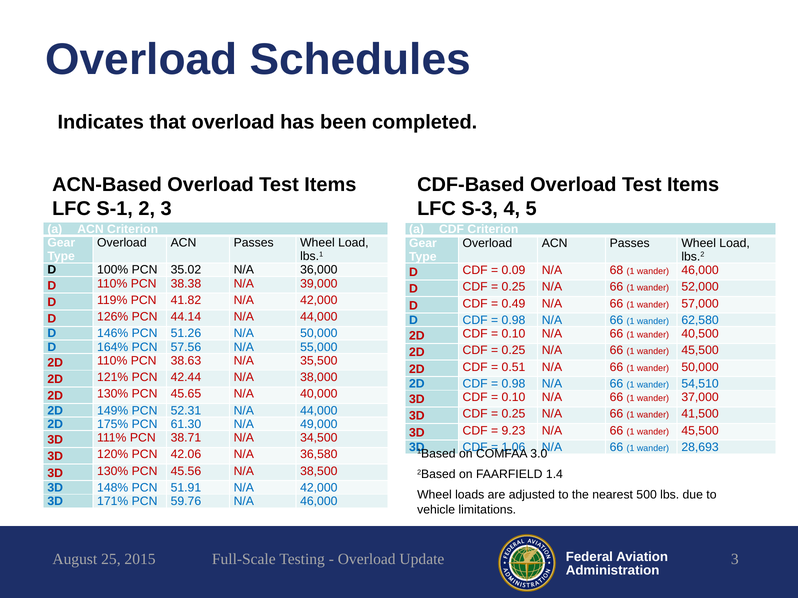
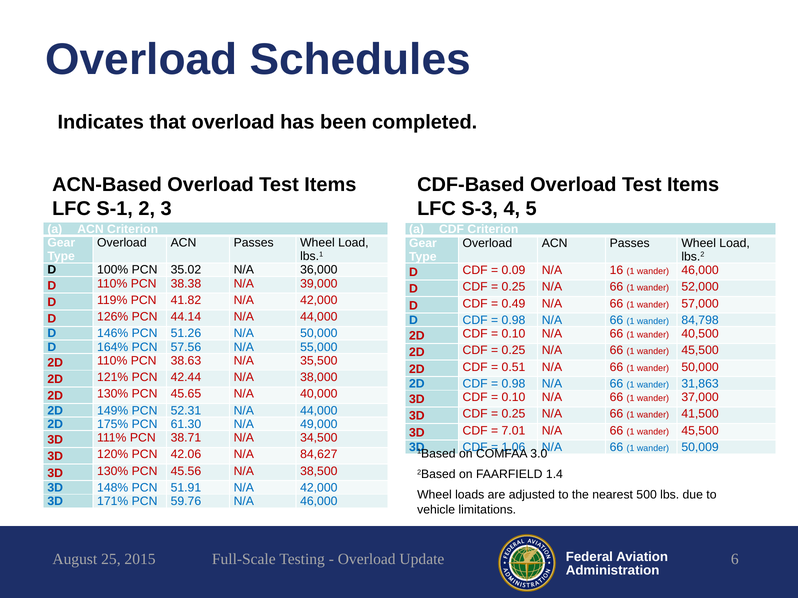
68: 68 -> 16 (616, 270)
62,580: 62,580 -> 84,798 (700, 320)
54,510: 54,510 -> 31,863 (700, 384)
9.23: 9.23 -> 7.01 (513, 431)
28,693: 28,693 -> 50,009 (700, 448)
36,580: 36,580 -> 84,627 (319, 455)
Update 3: 3 -> 6 (735, 560)
